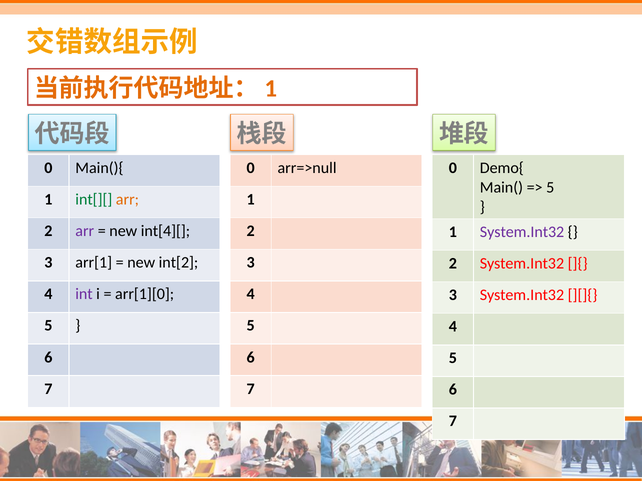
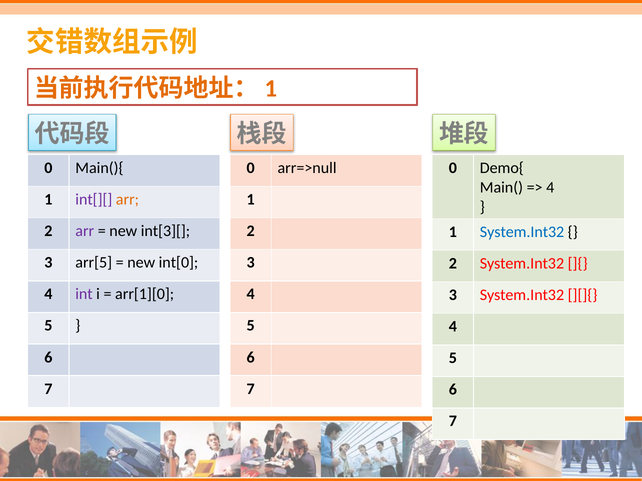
5: 5 -> 4 (550, 188)
int[][ colour: green -> purple (94, 200)
int[4][: int[4][ -> int[3][ (165, 231)
System.Int32 colour: purple -> blue (522, 232)
arr[1: arr[1 -> arr[5 (94, 263)
int[2: int[2 -> int[0 (178, 263)
